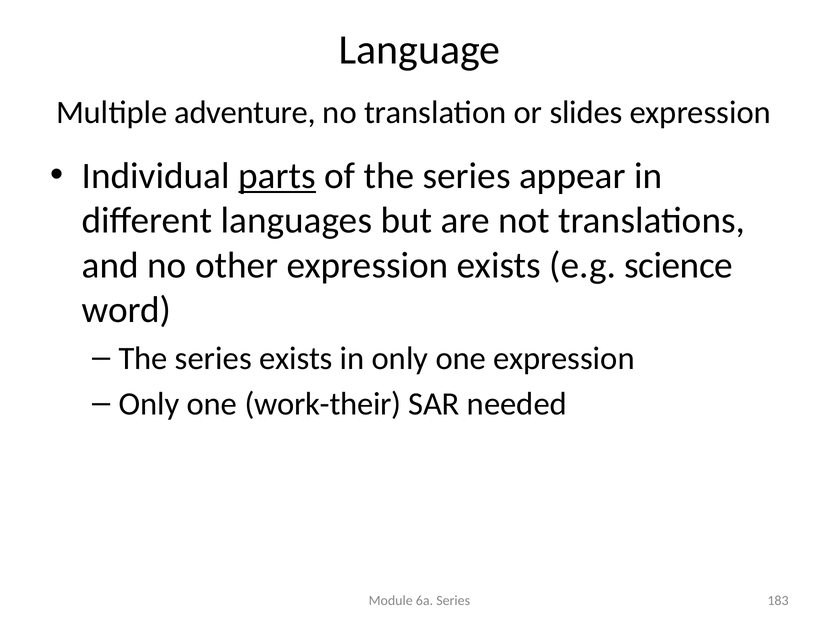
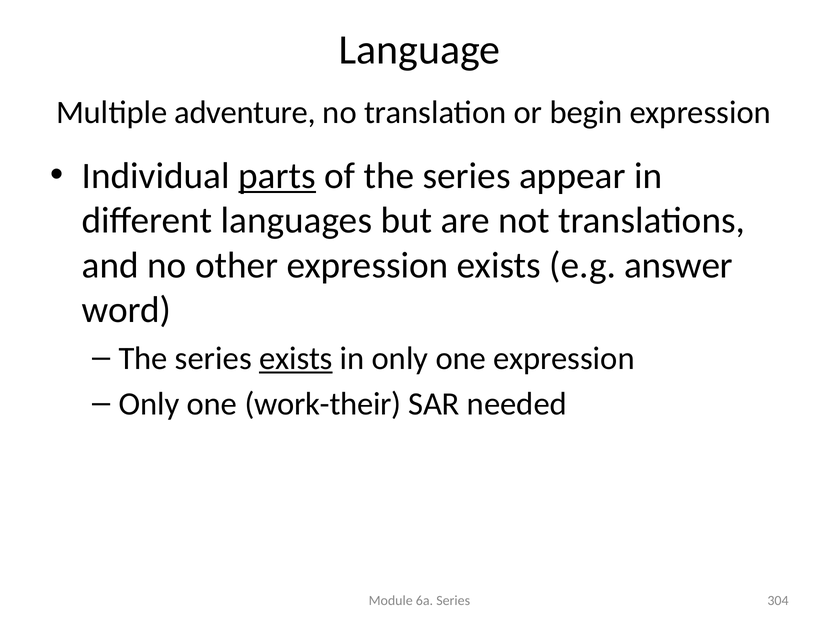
slides: slides -> begin (586, 113)
science: science -> answer (679, 266)
exists underline: none -> present (296, 358)
183: 183 -> 304 (778, 601)
